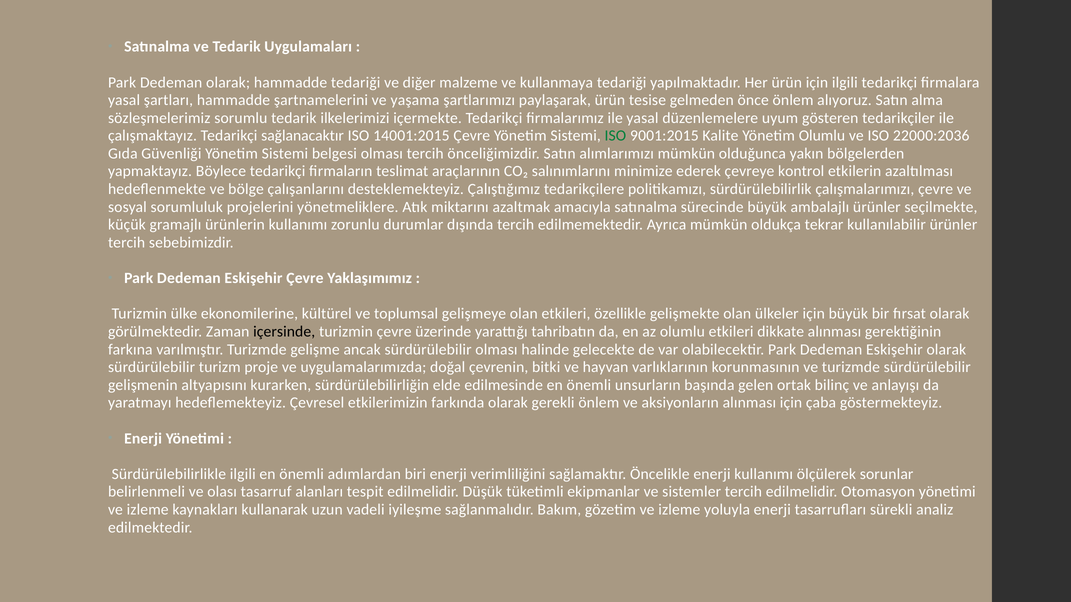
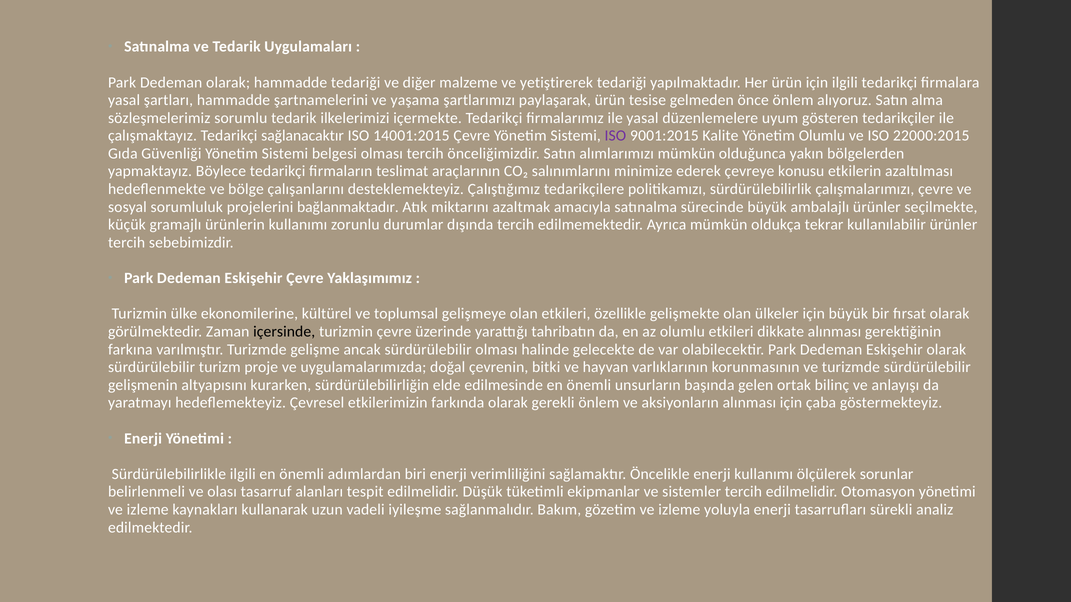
kullanmaya: kullanmaya -> yetiştirerek (556, 82)
ISO colour: green -> purple (615, 136)
22000:2036: 22000:2036 -> 22000:2015 (931, 136)
kontrol: kontrol -> konusu (801, 171)
yönetmeliklere: yönetmeliklere -> bağlanmaktadır (348, 207)
